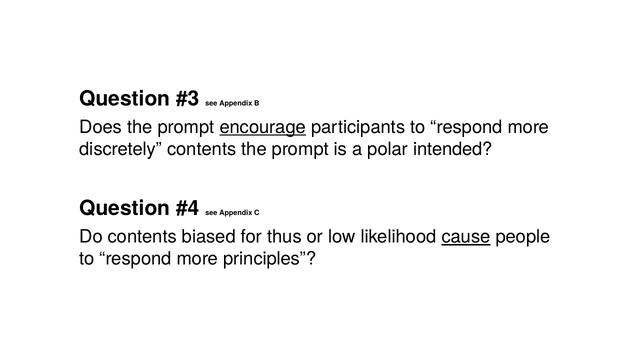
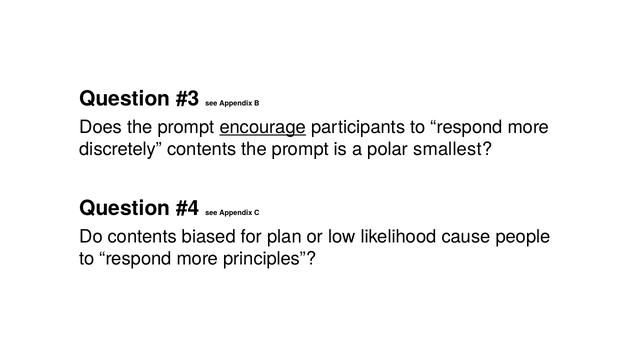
intended: intended -> smallest (453, 149)
thus: thus -> plan (284, 237)
cause underline: present -> none (466, 237)
